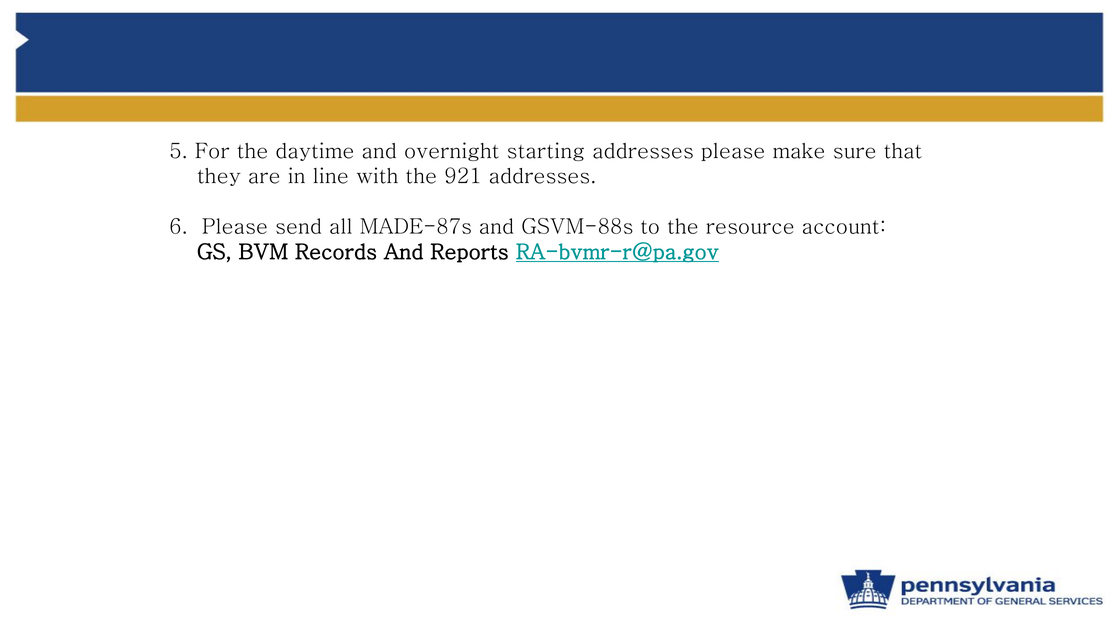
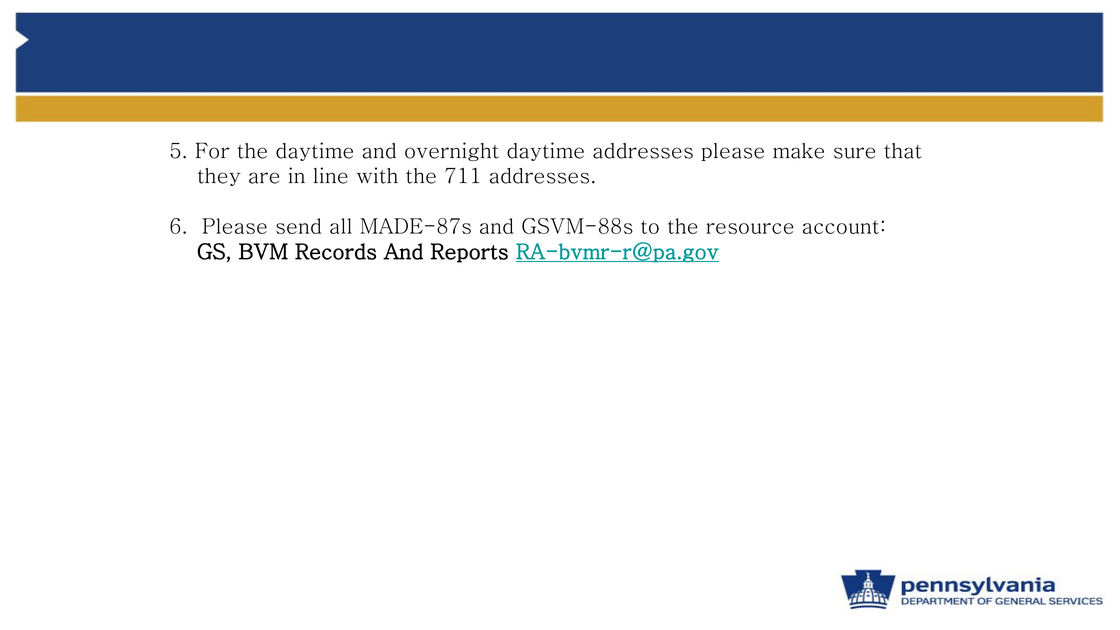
overnight starting: starting -> daytime (546, 151)
921: 921 -> 711 (463, 176)
